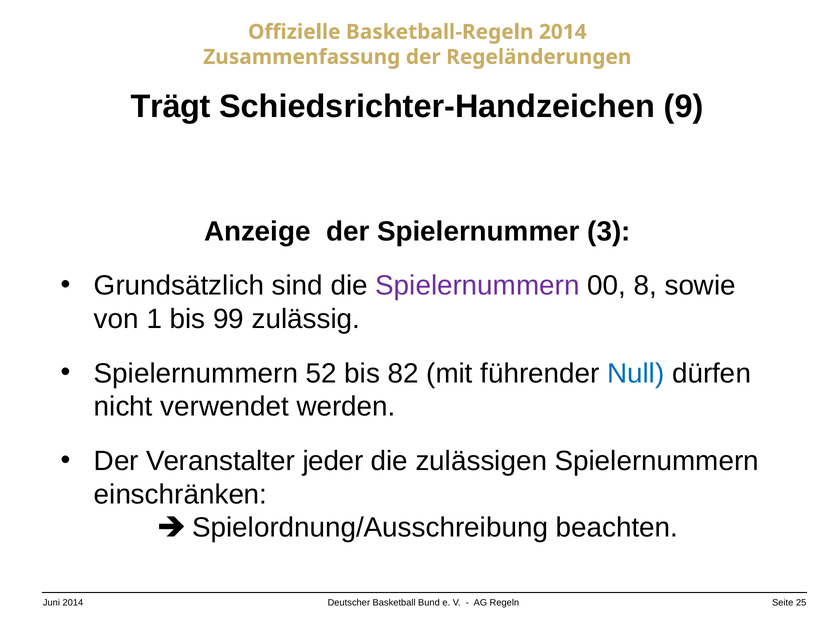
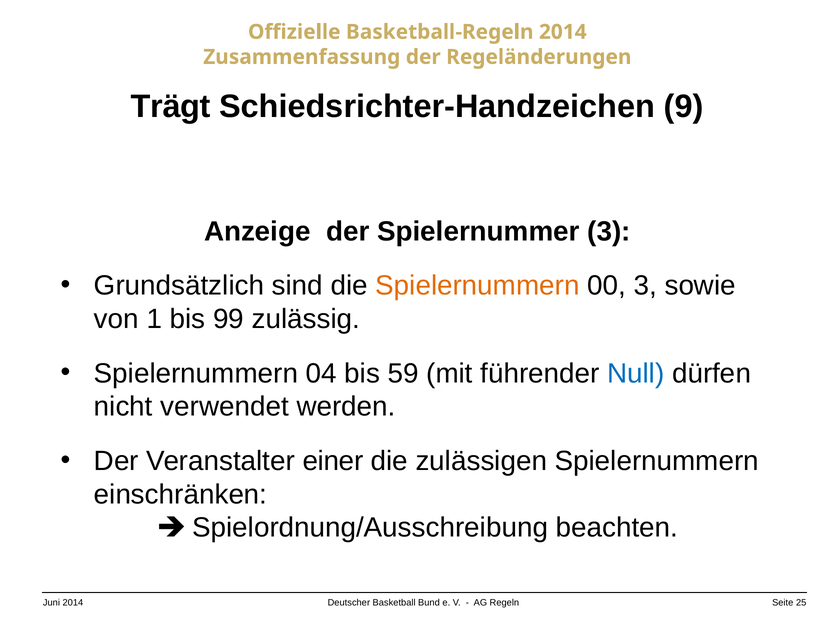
Spielernummern colour: purple -> orange (477, 286)
00 8: 8 -> 3 (645, 286)
52: 52 -> 04 (321, 373)
82: 82 -> 59 (403, 373)
jeder: jeder -> einer (333, 461)
